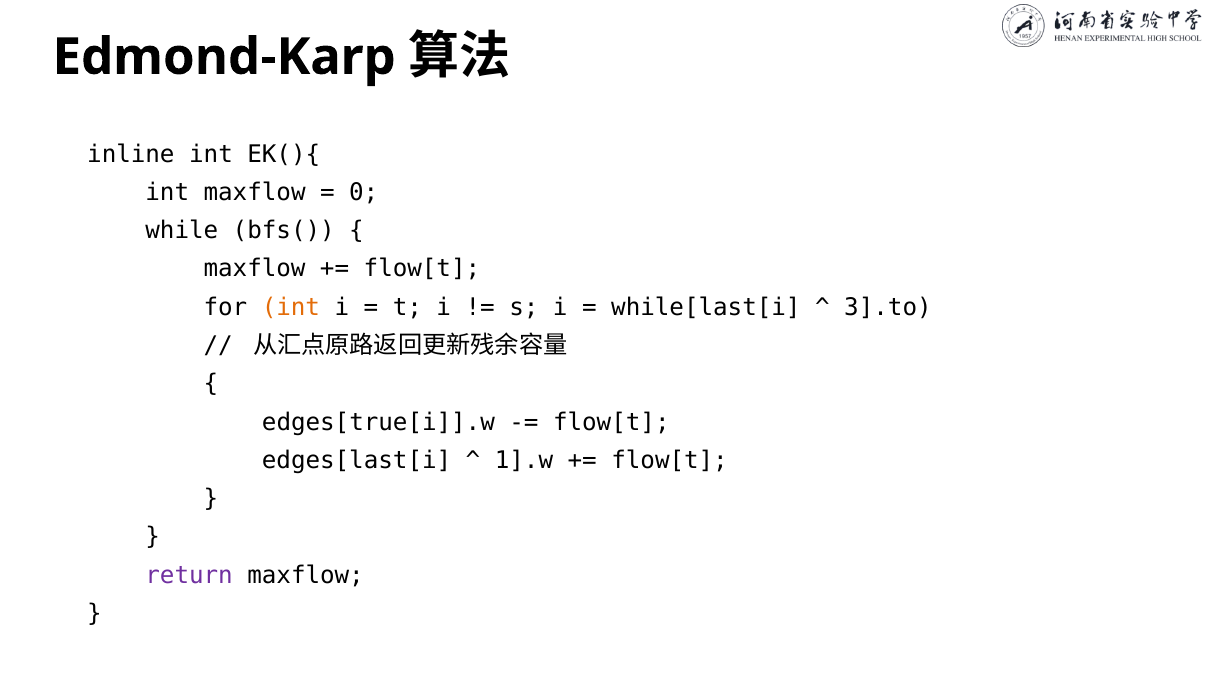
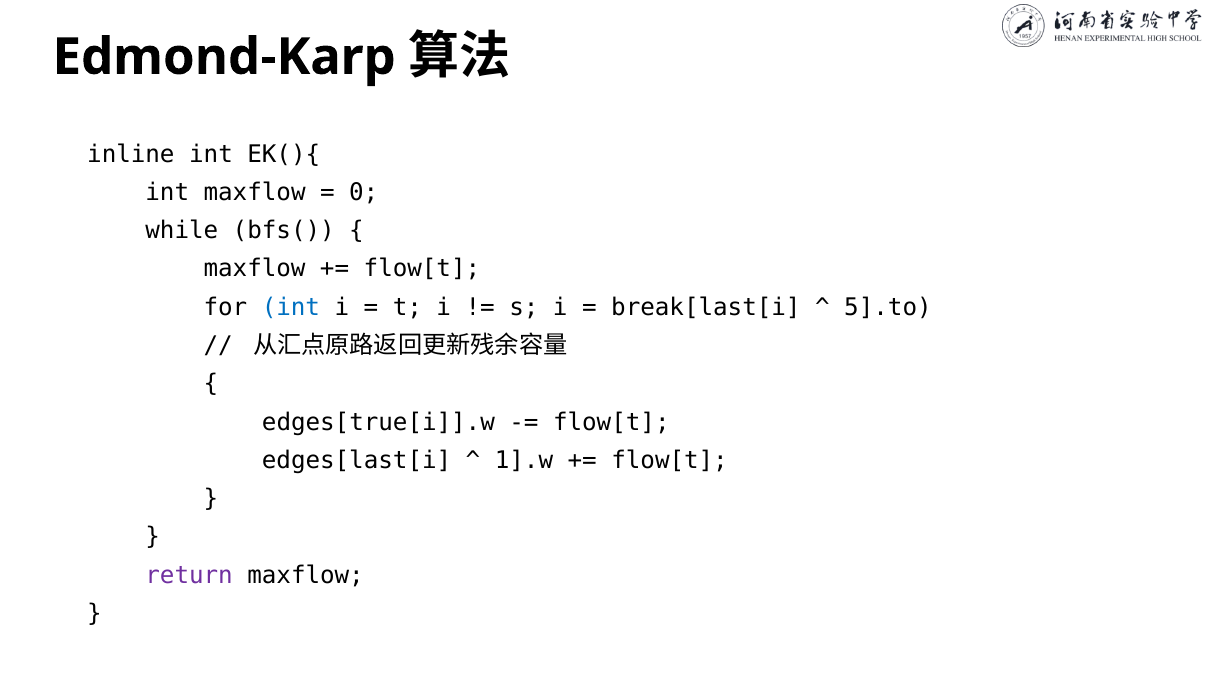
int colour: orange -> blue (291, 307)
while[last[i: while[last[i -> break[last[i (706, 307)
3].to: 3].to -> 5].to (888, 307)
